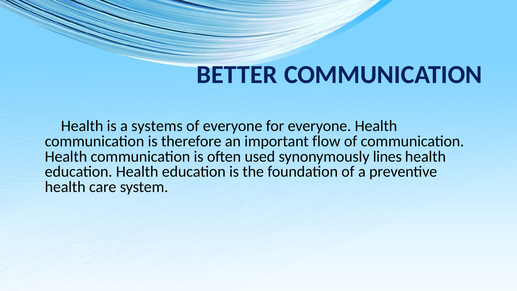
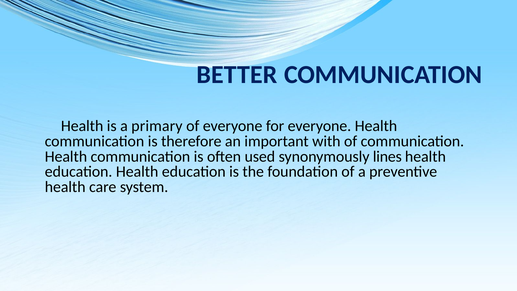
systems: systems -> primary (157, 126)
flow: flow -> with (326, 141)
